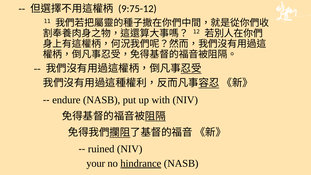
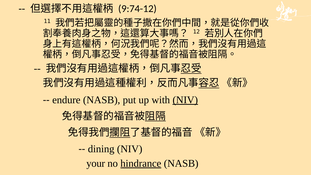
9:75-12: 9:75-12 -> 9:74-12 (137, 9)
NIV underline: none -> present (185, 100)
ruined: ruined -> dining (101, 149)
